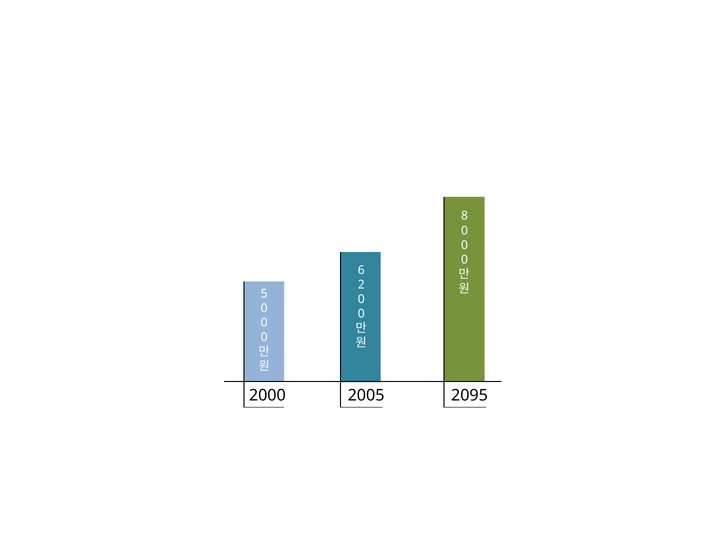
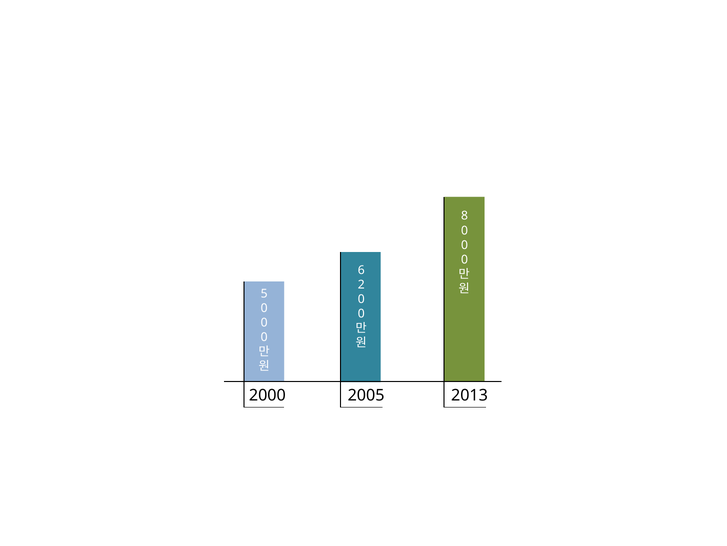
2095: 2095 -> 2013 (469, 395)
